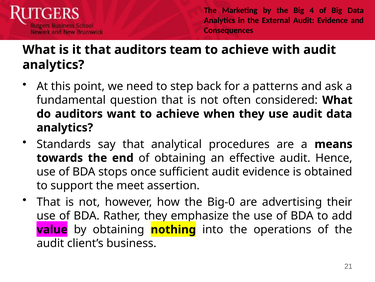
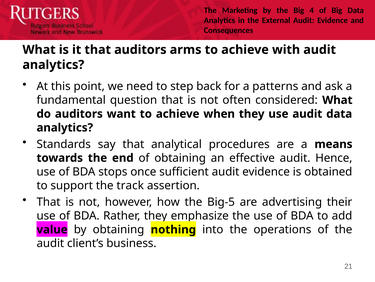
team: team -> arms (186, 50)
meet: meet -> track (130, 185)
Big-0: Big-0 -> Big-5 (221, 202)
